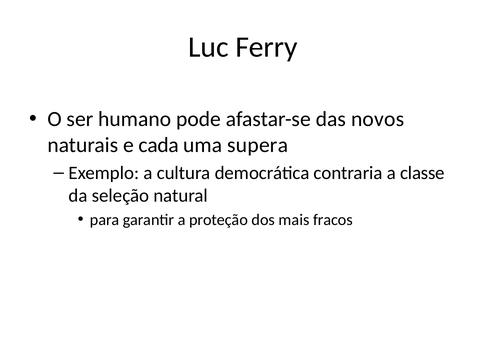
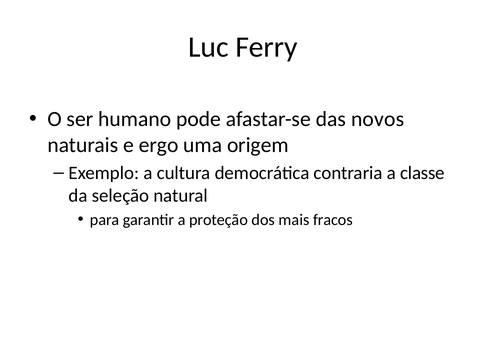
cada: cada -> ergo (159, 145)
supera: supera -> origem (258, 145)
